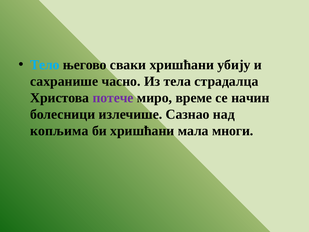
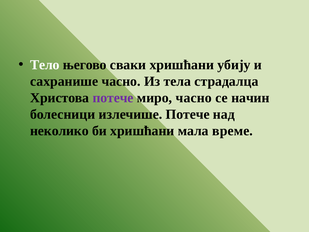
Тело colour: light blue -> white (45, 65)
миро време: време -> часно (194, 98)
излечише Сазнао: Сазнао -> Потече (188, 114)
копљима: копљима -> неколико (59, 131)
многи: многи -> време (233, 131)
